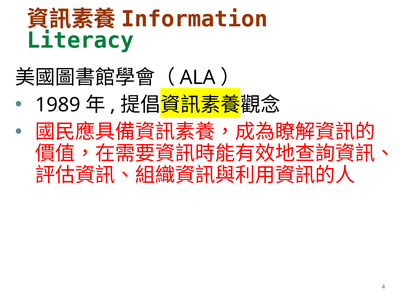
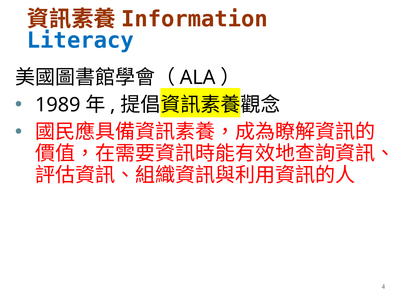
Literacy colour: green -> blue (80, 41)
